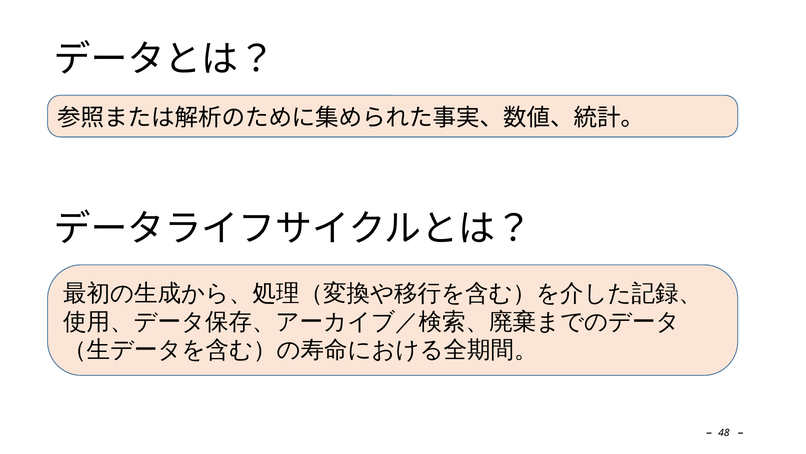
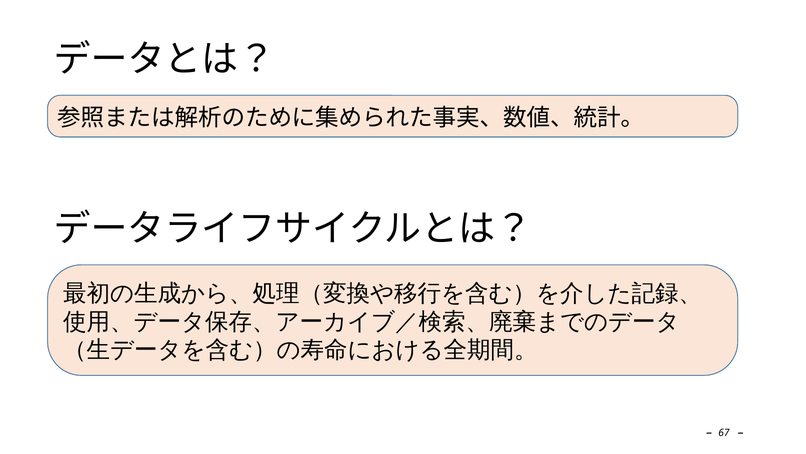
48: 48 -> 67 (724, 432)
